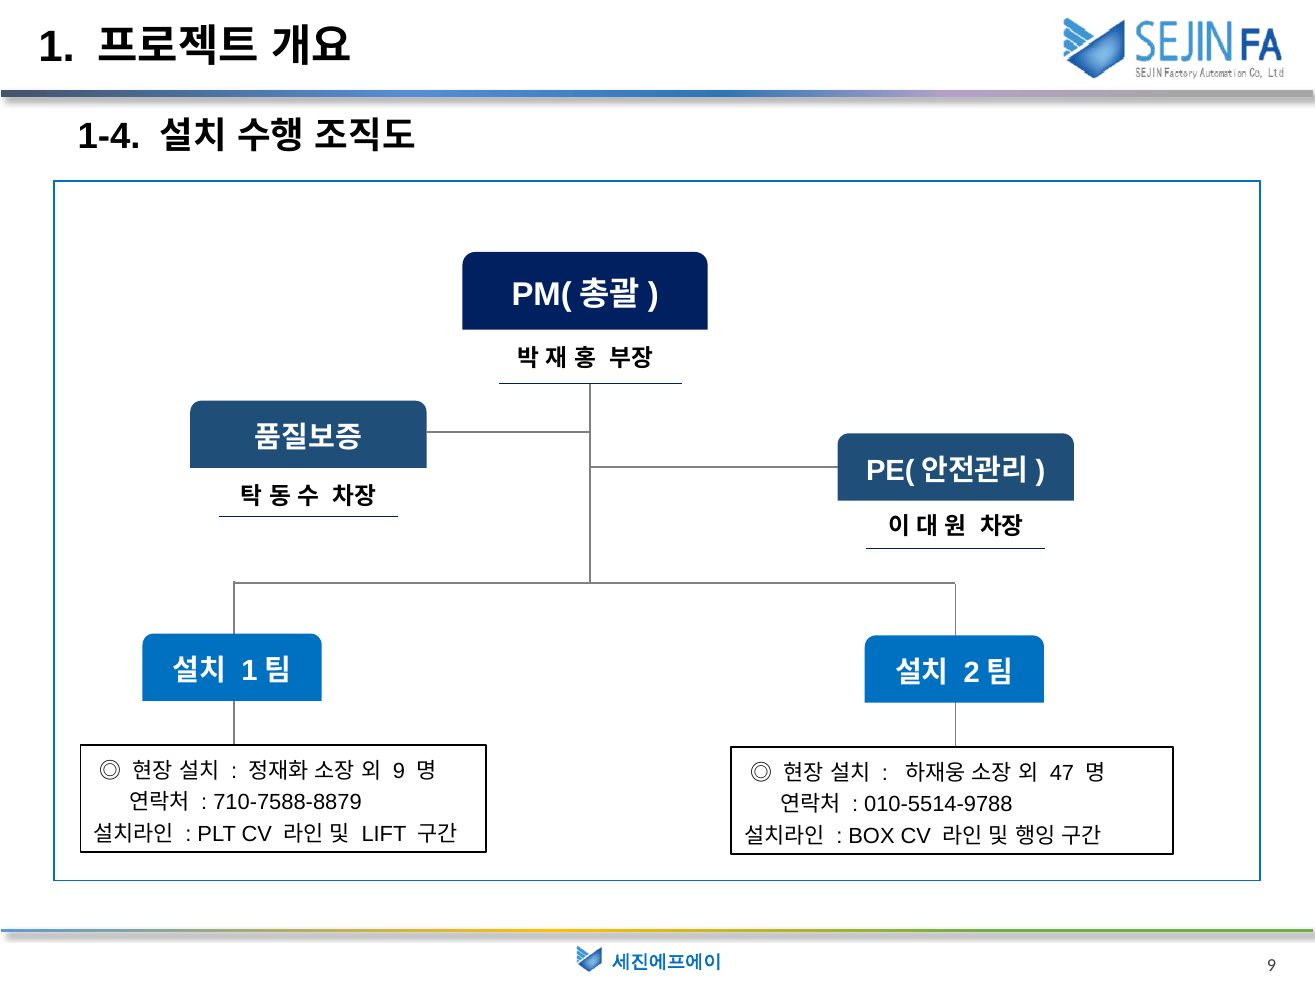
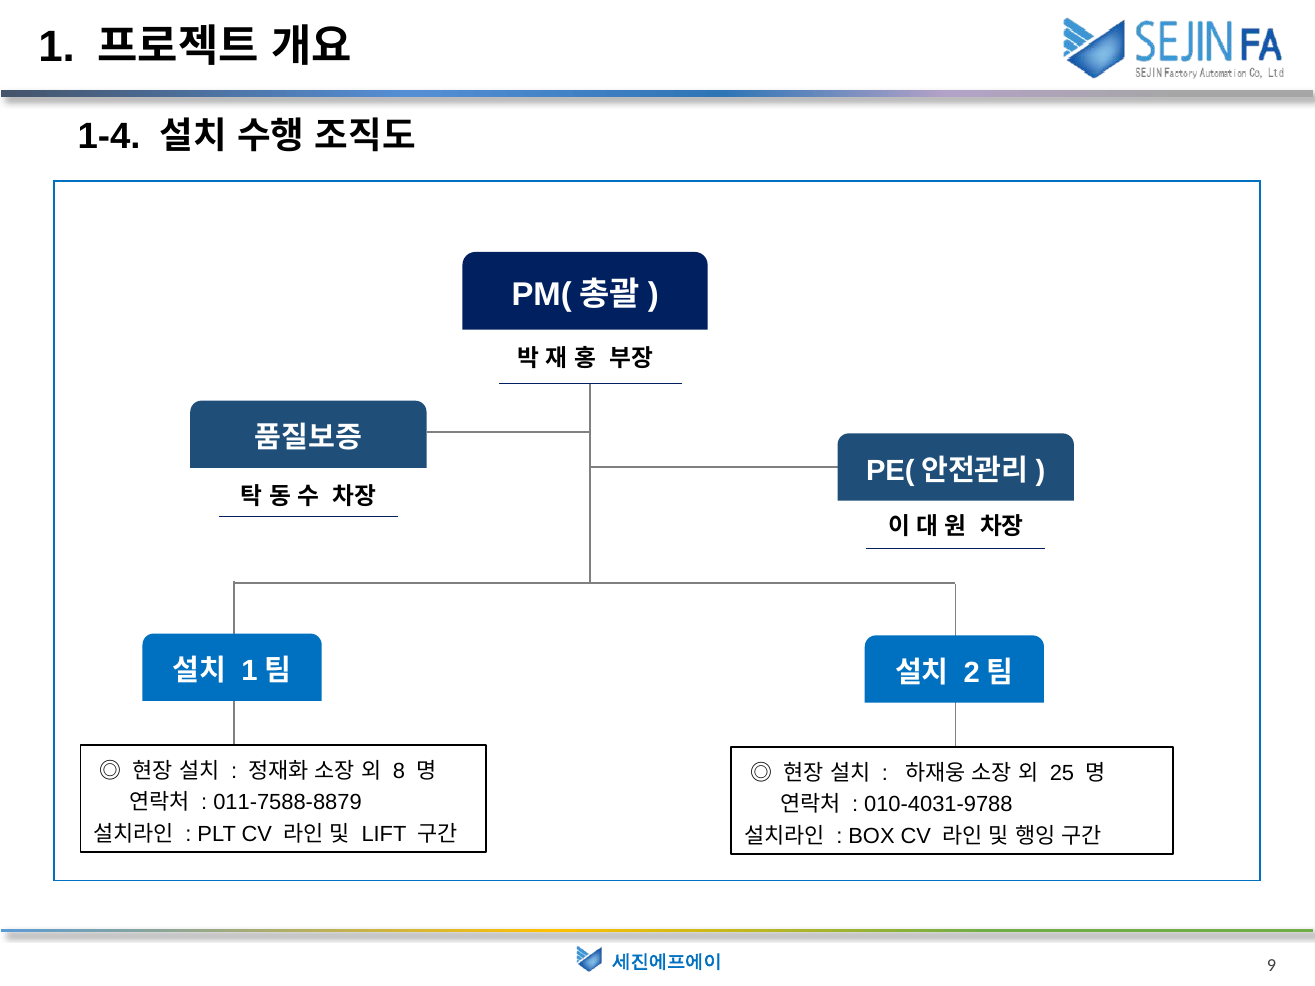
9: 9 -> 8 (399, 771)
47: 47 -> 25 (1062, 773)
710-7588-8879: 710-7588-8879 -> 011-7588-8879 (287, 803)
010-5514-9788: 010-5514-9788 -> 010-4031-9788 (938, 805)
